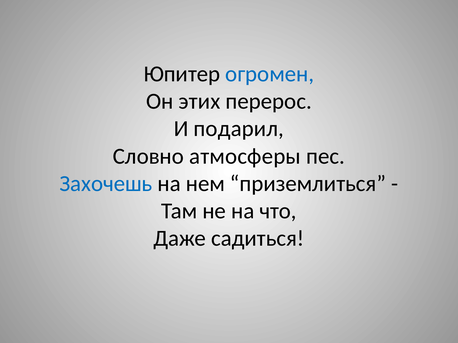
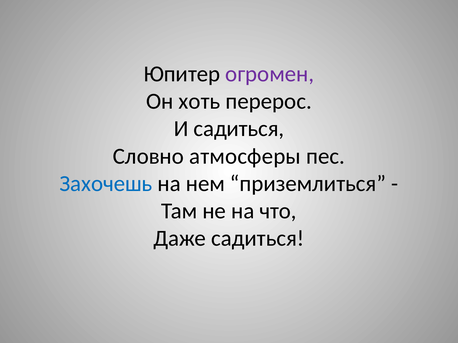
огромен colour: blue -> purple (270, 74)
этих: этих -> хоть (199, 101)
И подарил: подарил -> садиться (239, 129)
